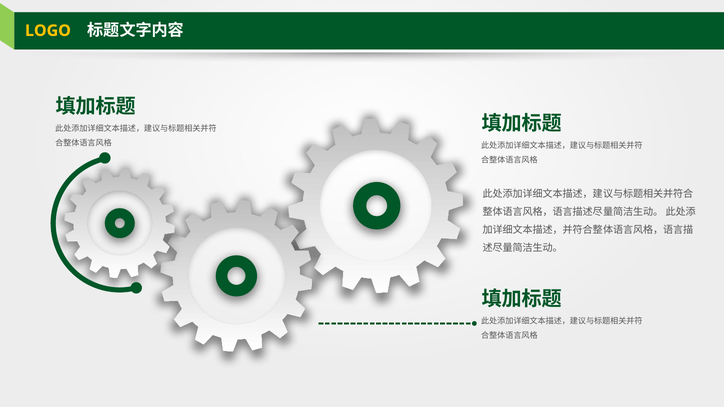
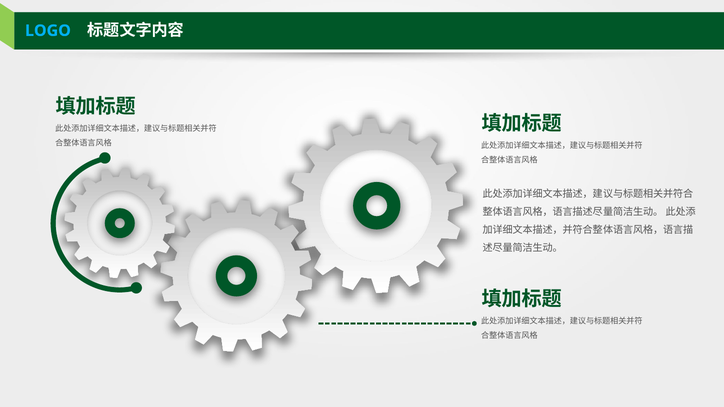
LOGO colour: yellow -> light blue (48, 31)
